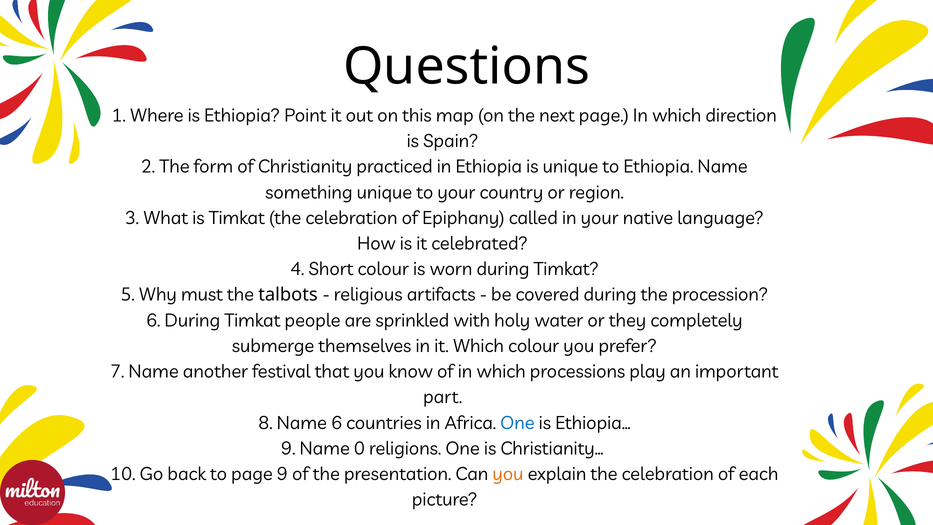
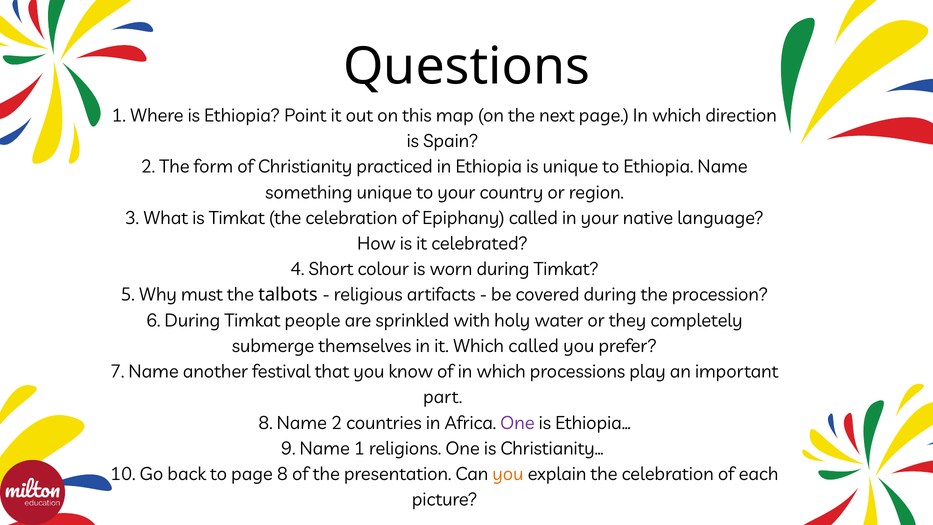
Which colour: colour -> called (534, 346)
Name 6: 6 -> 2 (337, 423)
One colour: blue -> purple (517, 423)
Name 0: 0 -> 1 (359, 448)
page 9: 9 -> 8 (282, 474)
